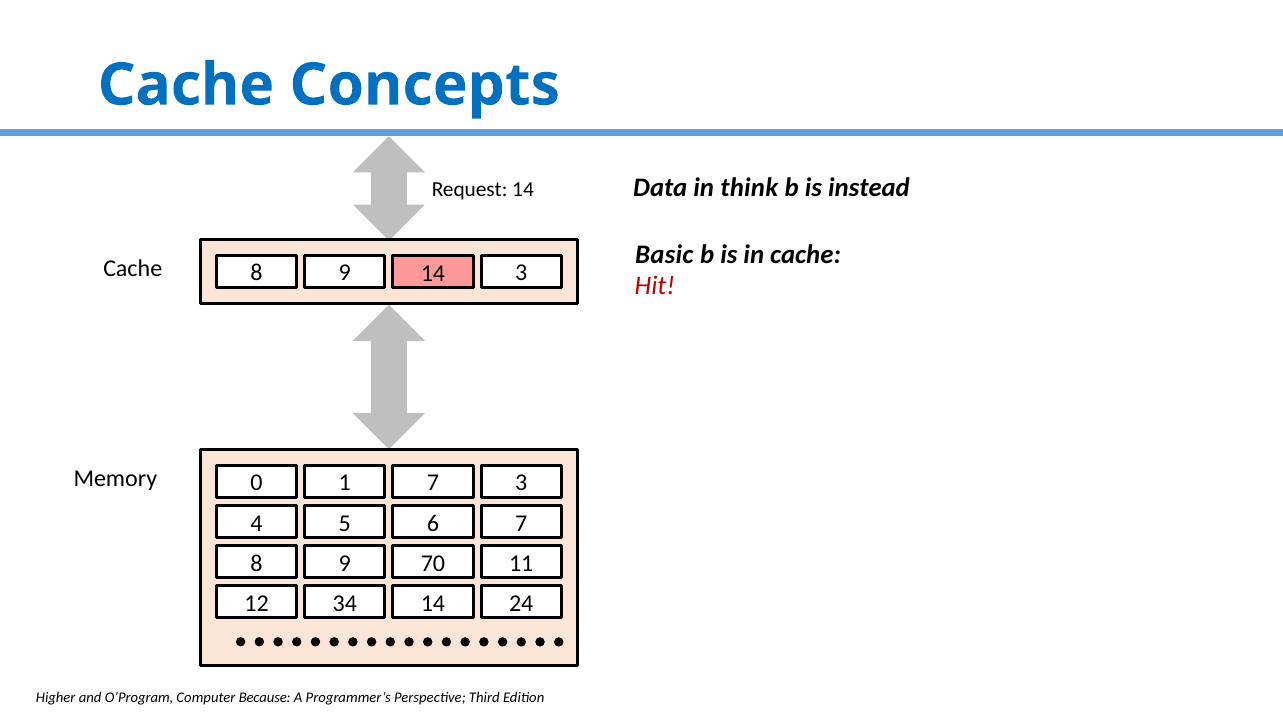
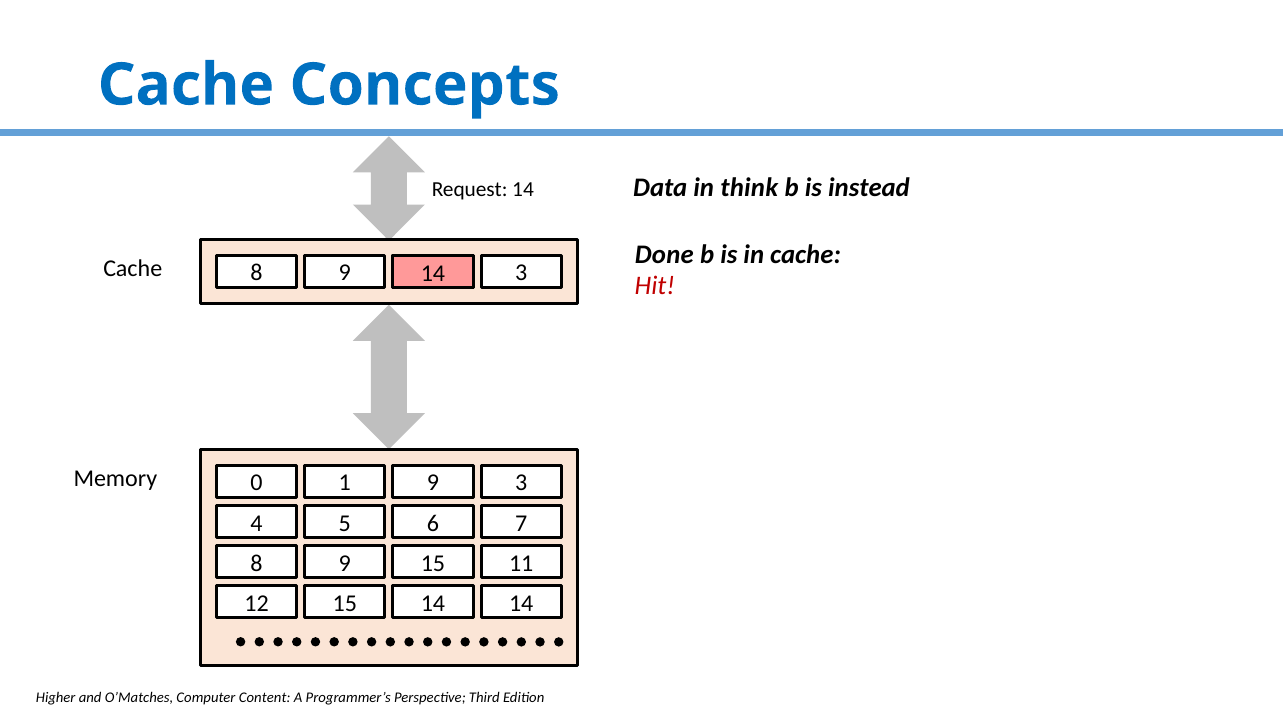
Basic: Basic -> Done (664, 254)
1 7: 7 -> 9 (433, 483)
9 70: 70 -> 15 (433, 563)
12 34: 34 -> 15 (345, 603)
24: 24 -> 14 (521, 603)
O’Program: O’Program -> O’Matches (139, 698)
Because: Because -> Content (265, 698)
